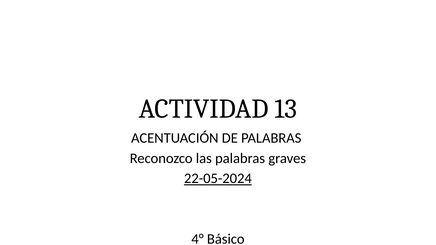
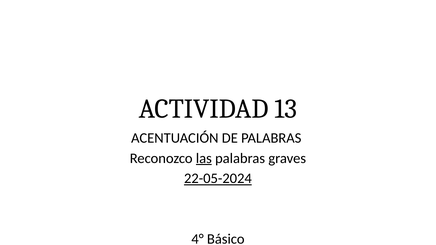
las underline: none -> present (204, 158)
